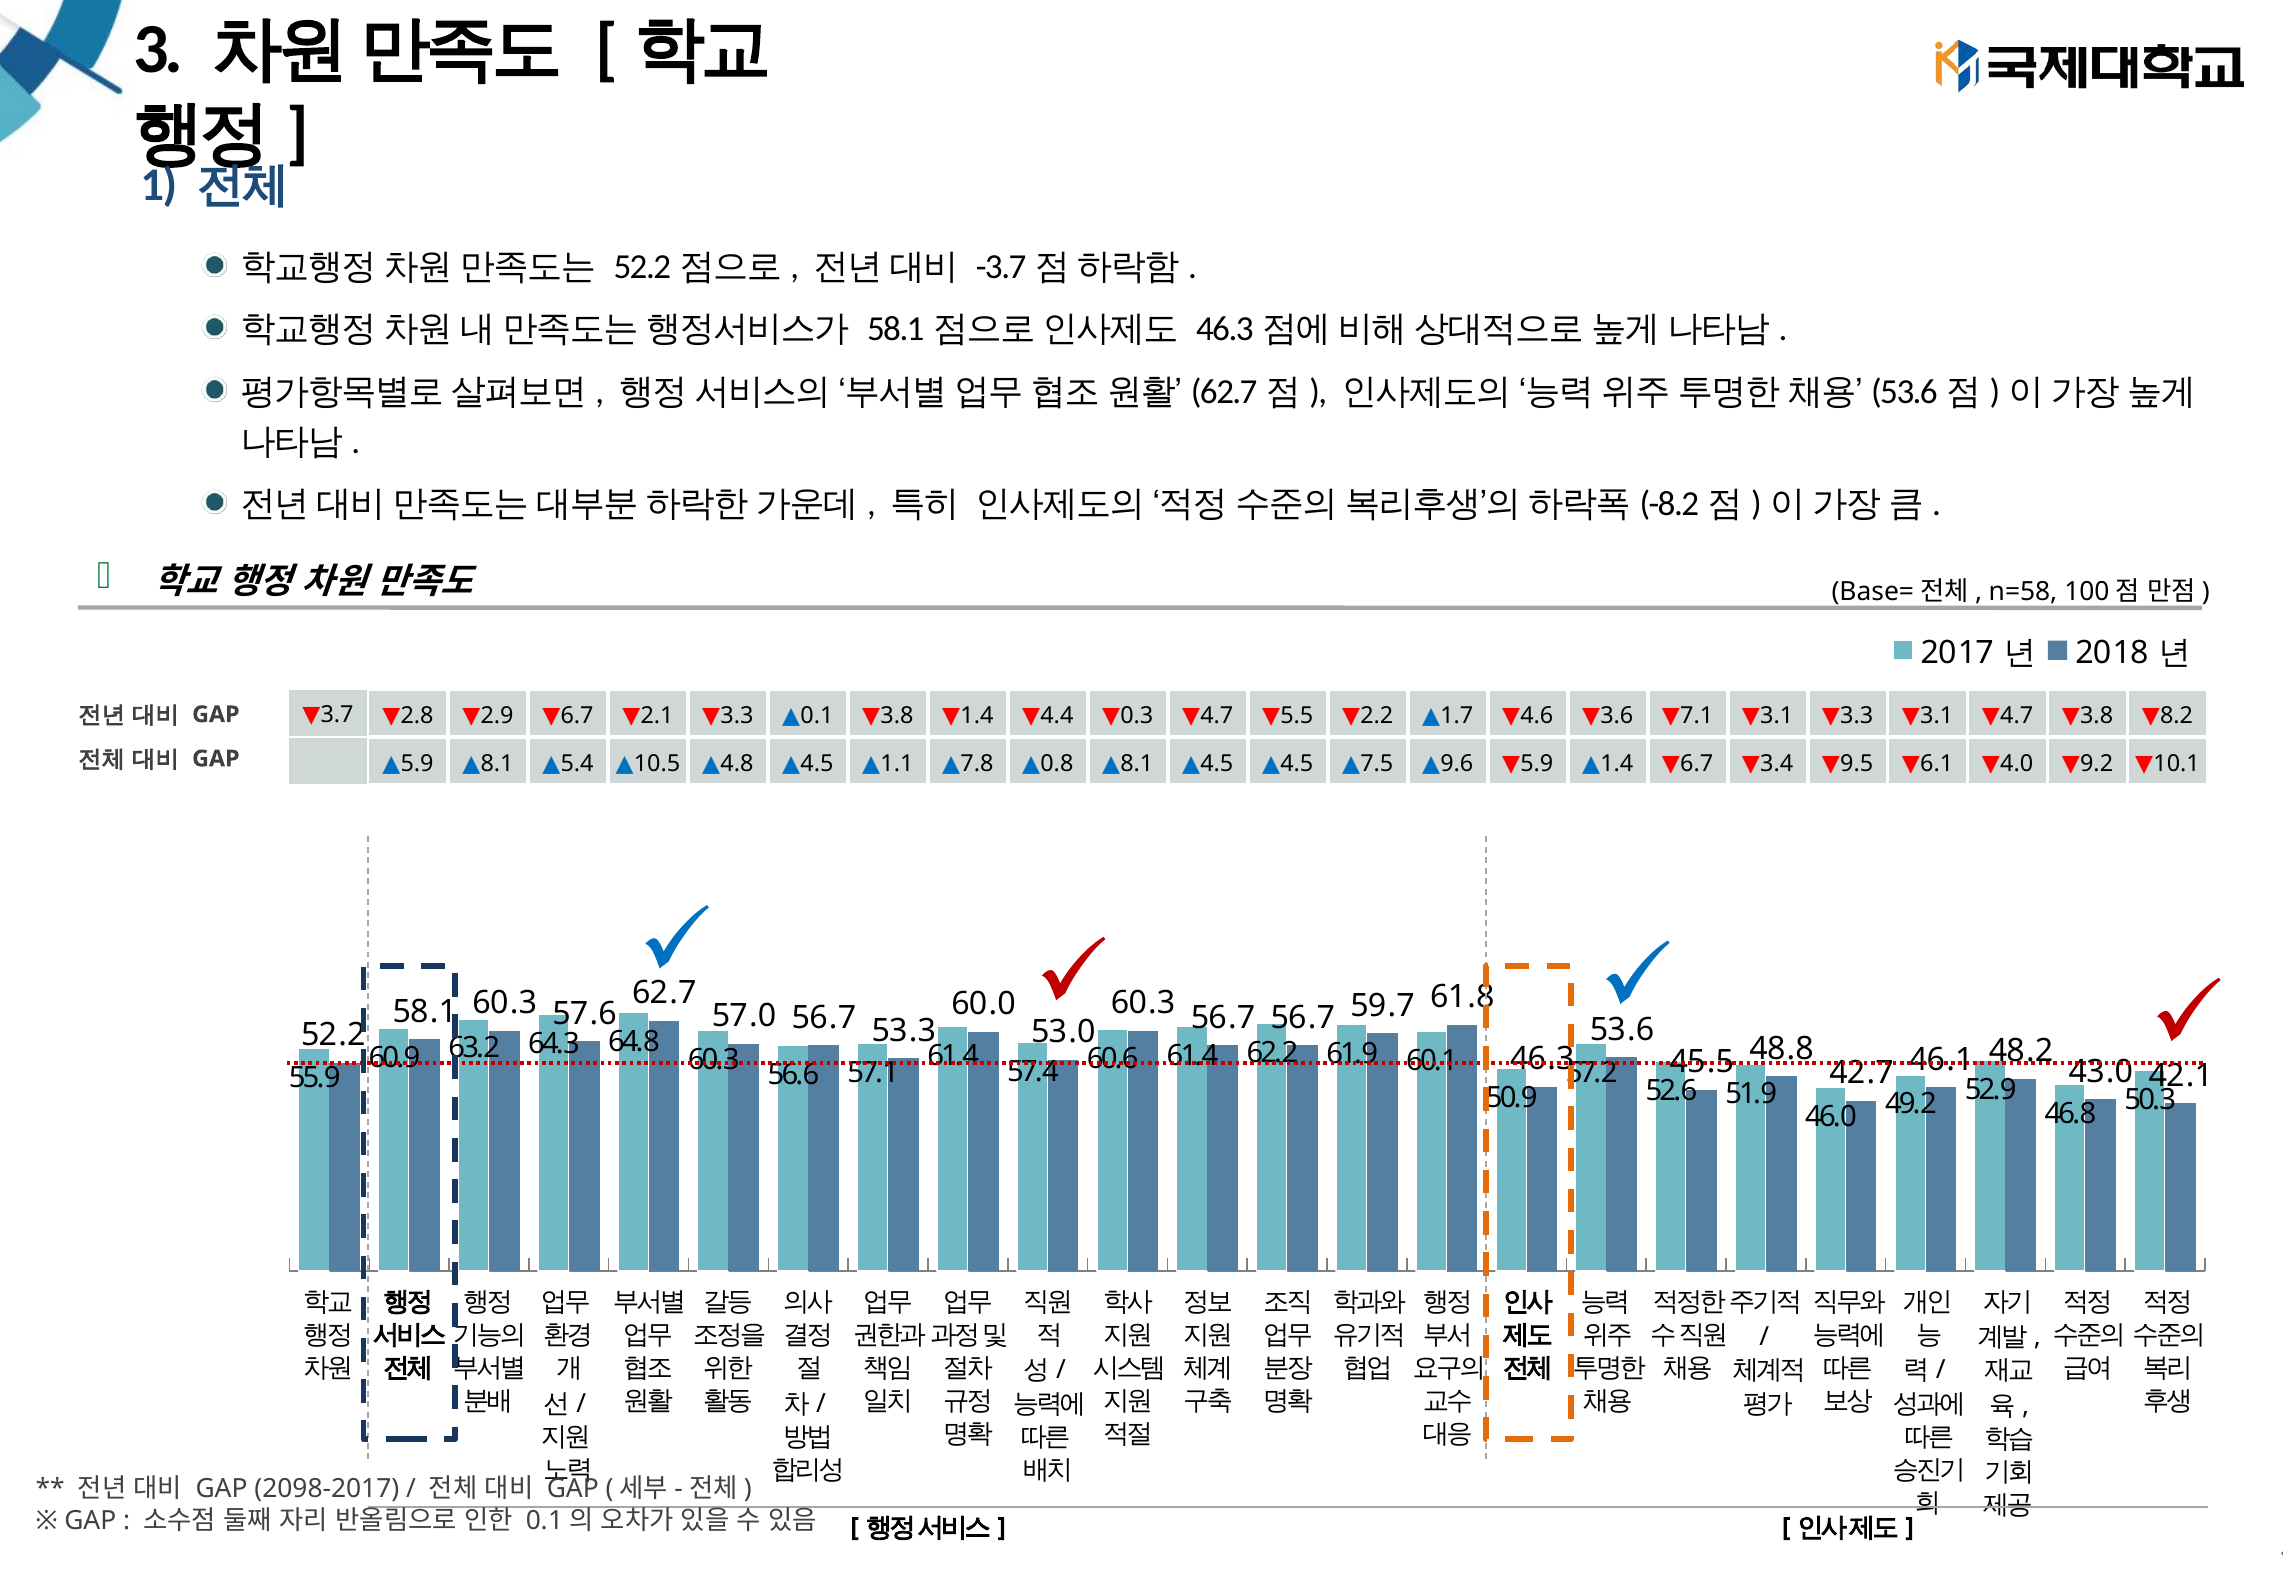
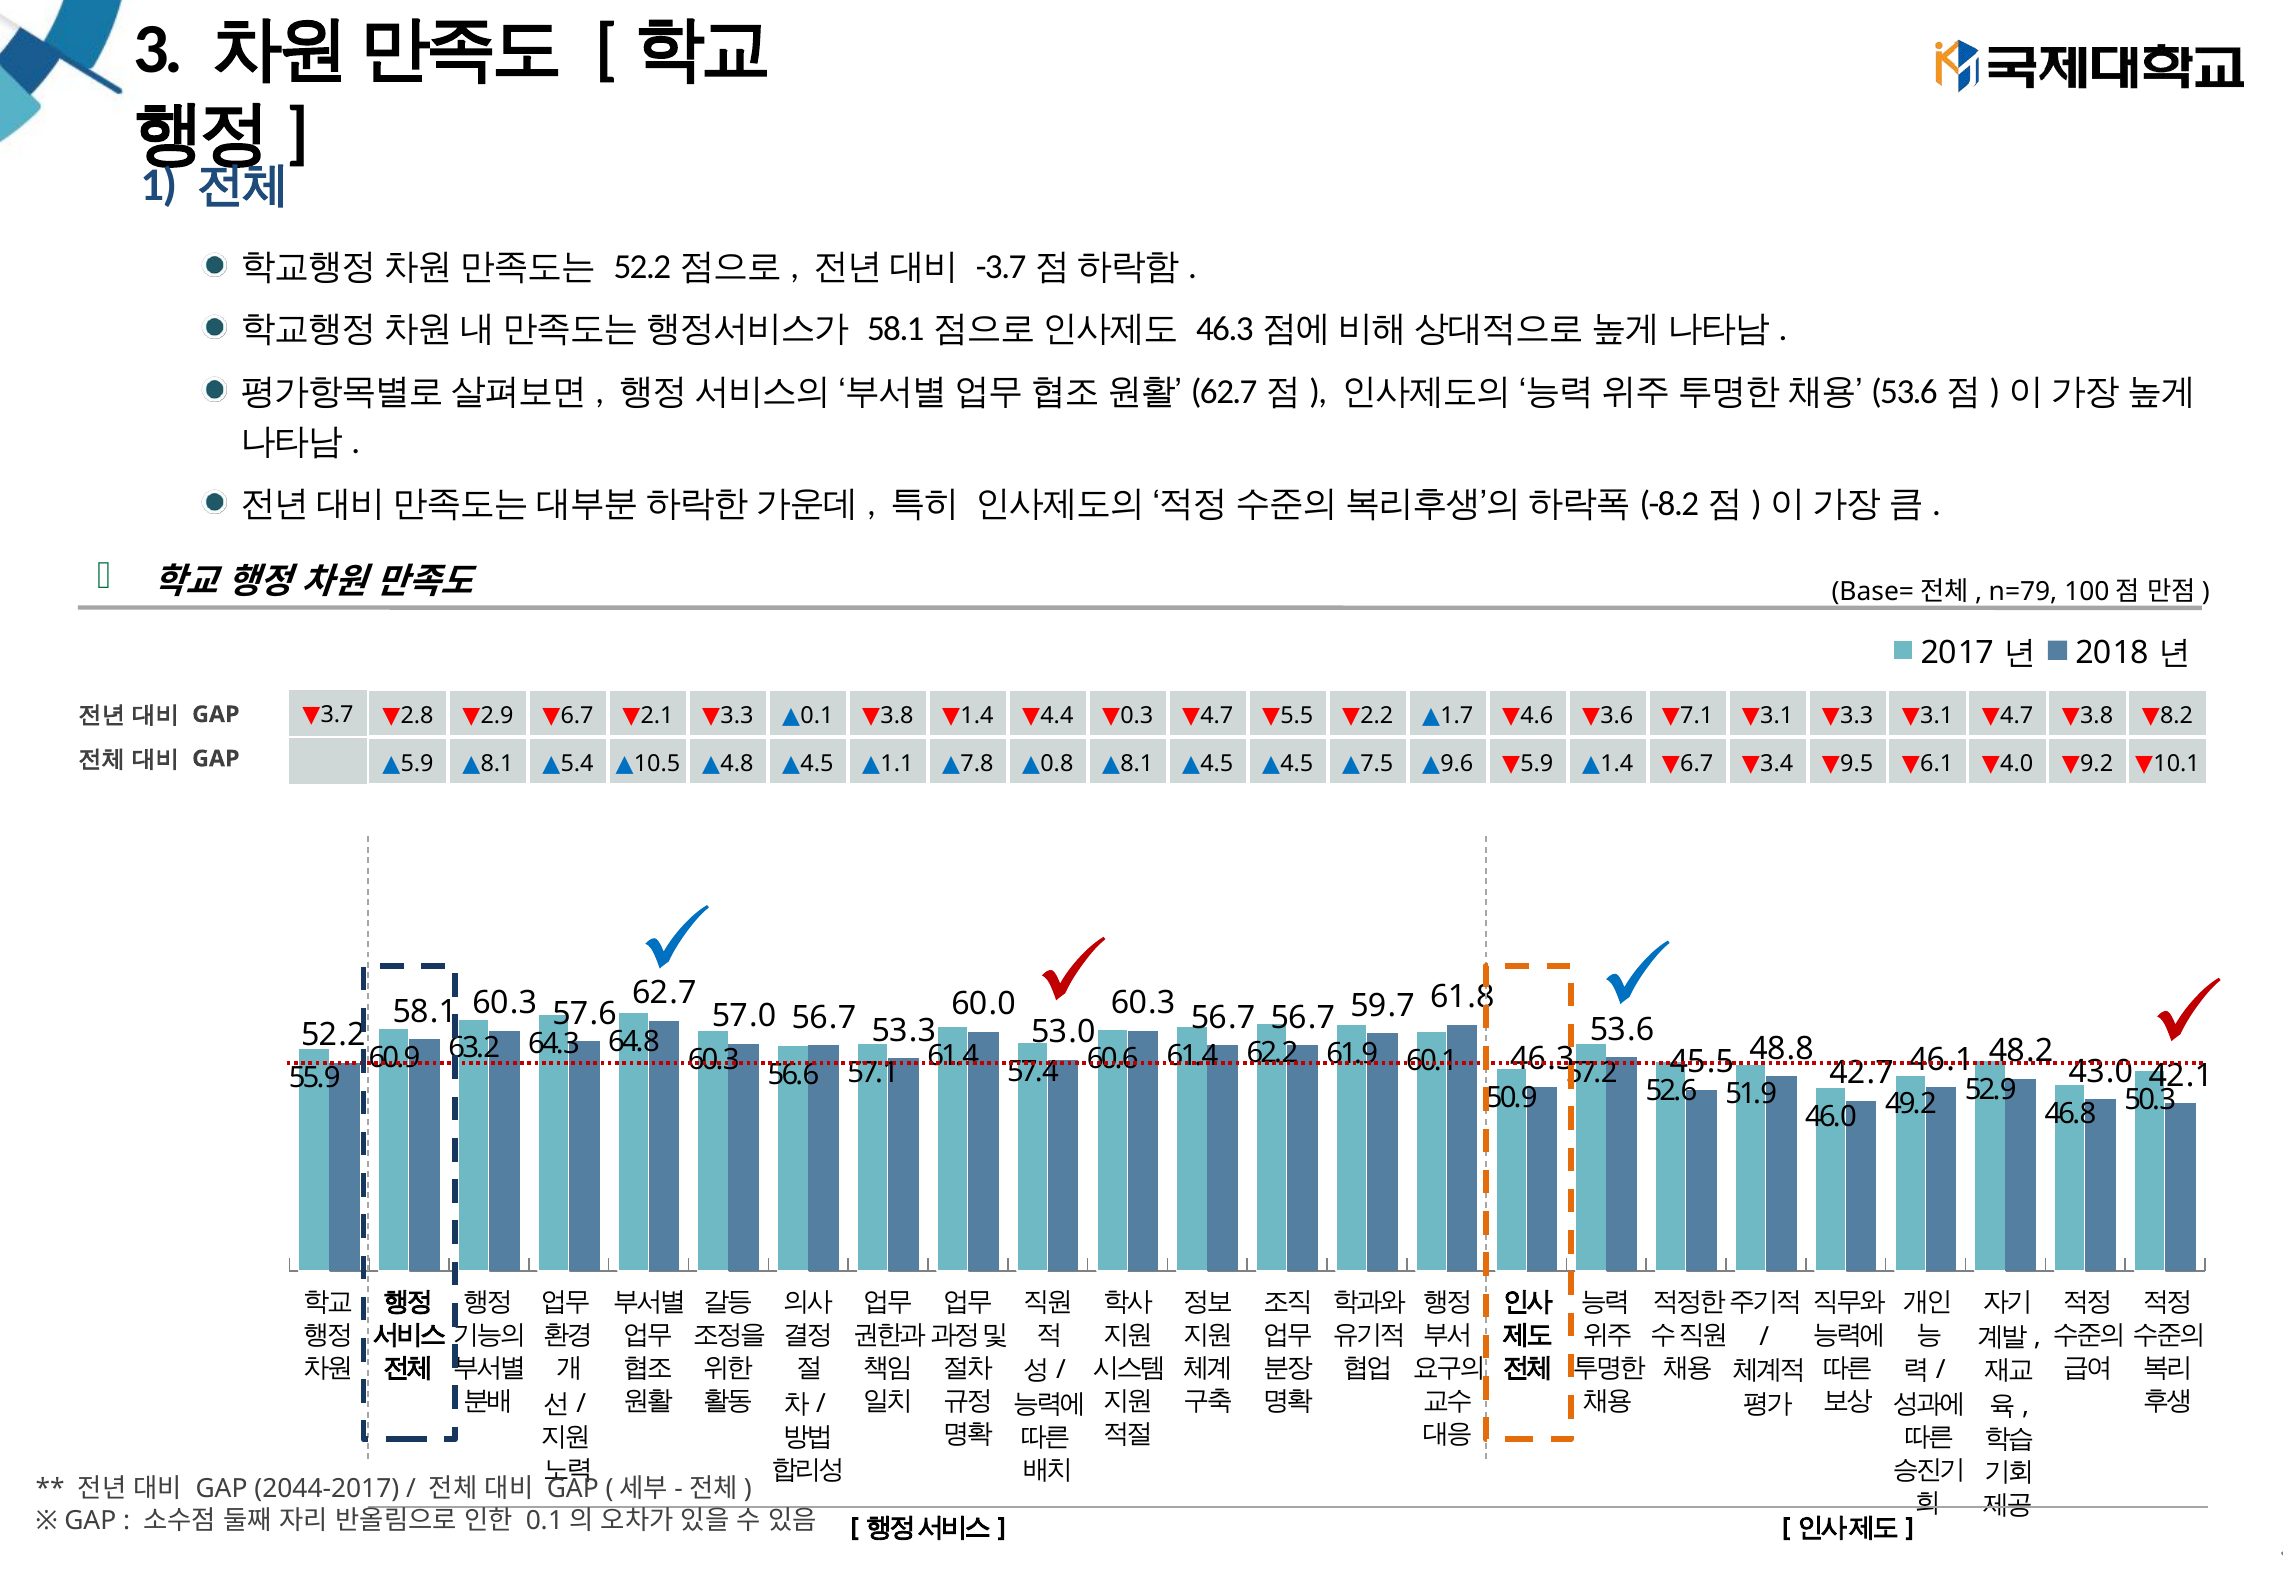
n=58: n=58 -> n=79 (2023, 591)
2098-2017: 2098-2017 -> 2044-2017 (327, 1488)
